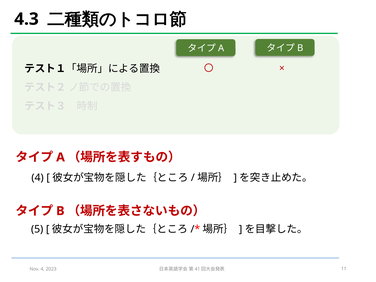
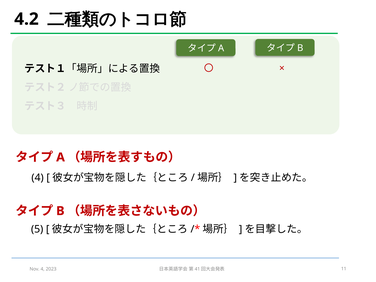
4.3: 4.3 -> 4.2 (26, 19)
